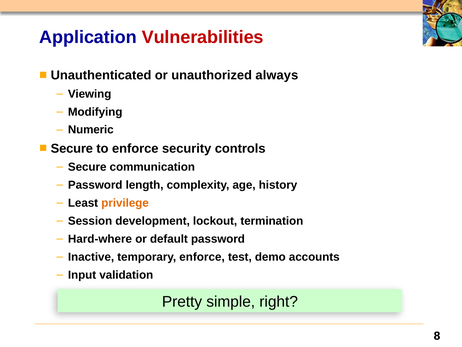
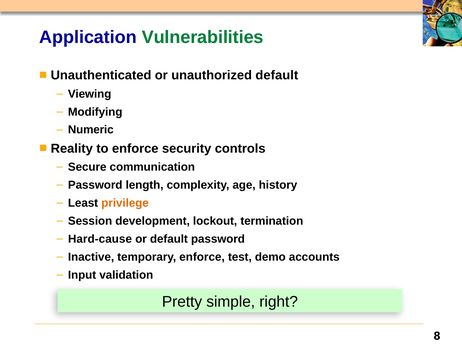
Vulnerabilities colour: red -> green (203, 37)
unauthorized always: always -> default (277, 75)
Secure: Secure -> Reality (72, 148)
Hard-where: Hard-where -> Hard-cause (100, 239)
